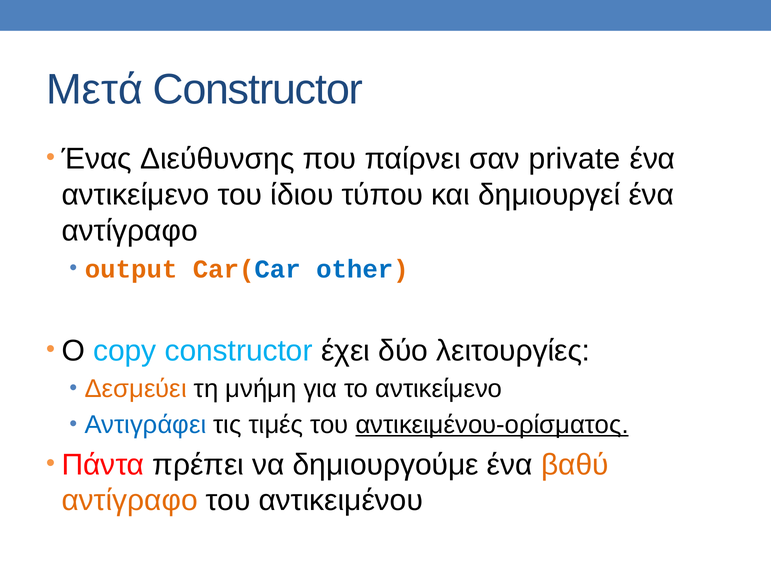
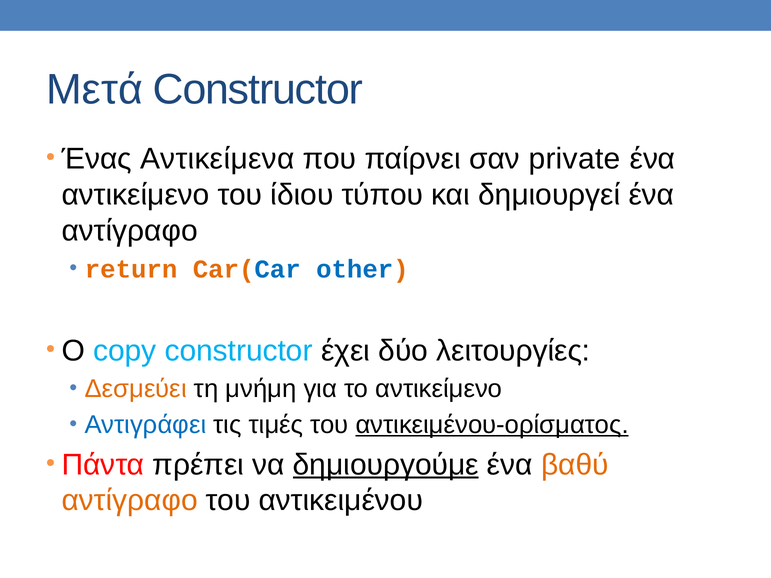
Διεύθυνσης: Διεύθυνσης -> Αντικείμενα (217, 159)
output: output -> return (131, 269)
δημιουργούμε underline: none -> present (386, 465)
